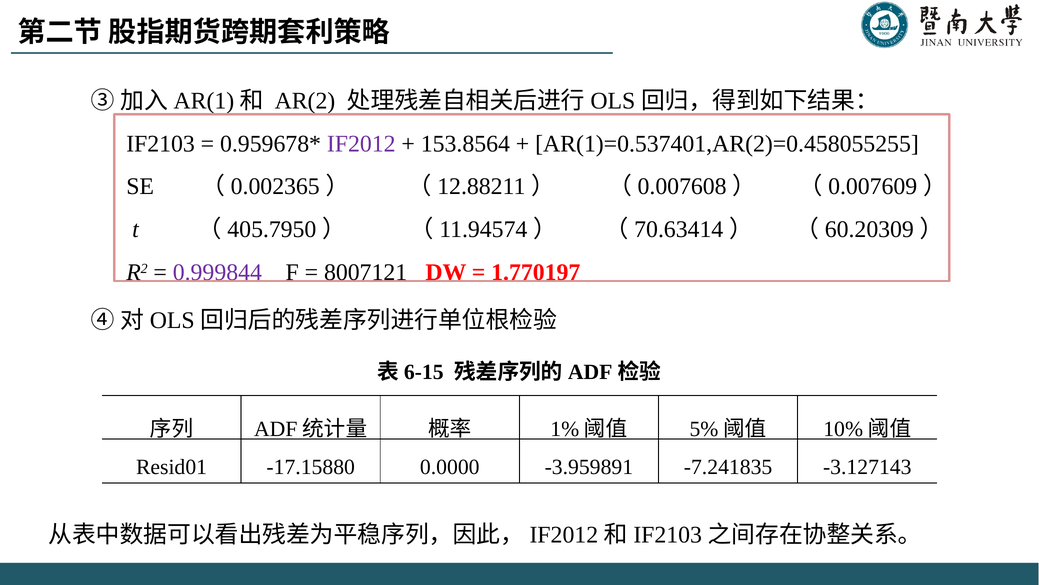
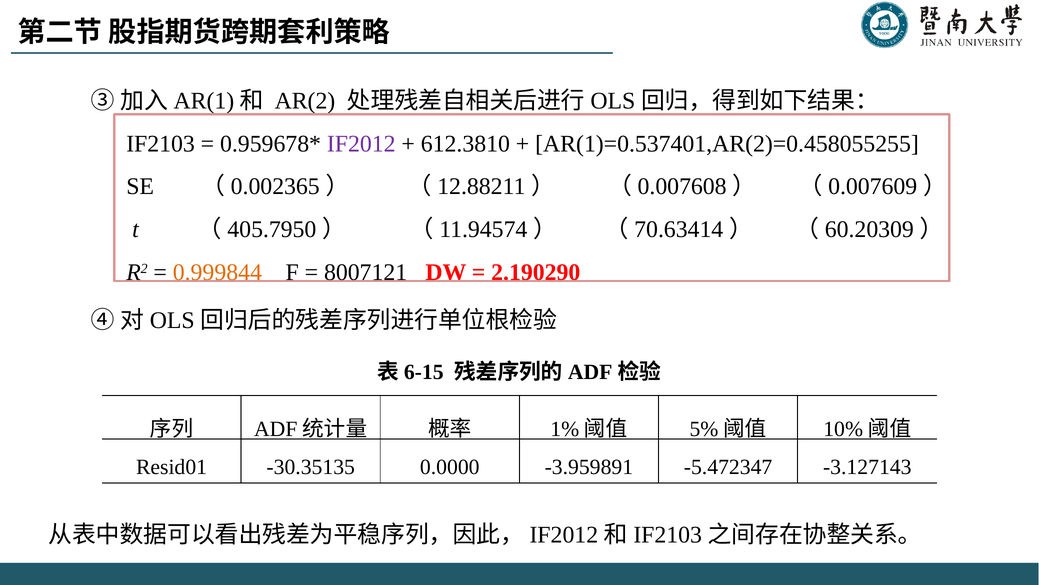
153.8564: 153.8564 -> 612.3810 (465, 144)
0.999844 colour: purple -> orange (217, 272)
1.770197: 1.770197 -> 2.190290 (536, 272)
-17.15880: -17.15880 -> -30.35135 (311, 467)
-7.241835: -7.241835 -> -5.472347 (728, 467)
